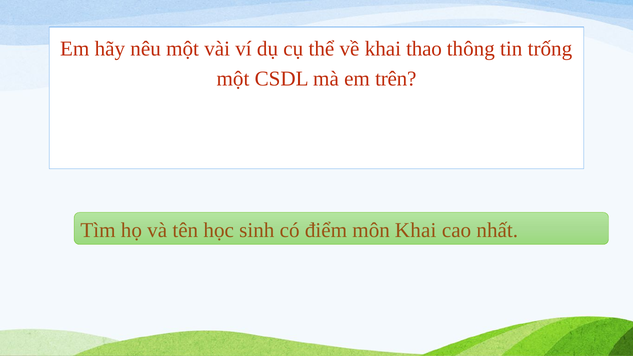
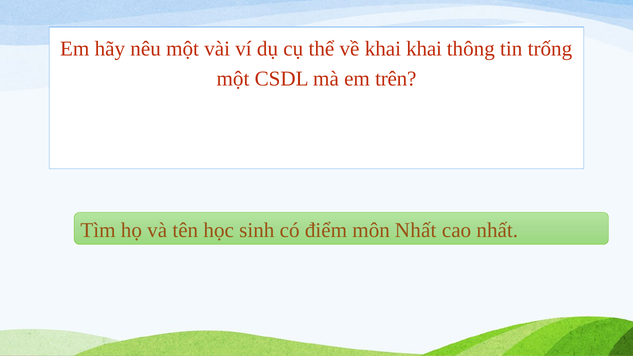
khai thao: thao -> khai (424, 49)
môn Khai: Khai -> Nhất (416, 230)
